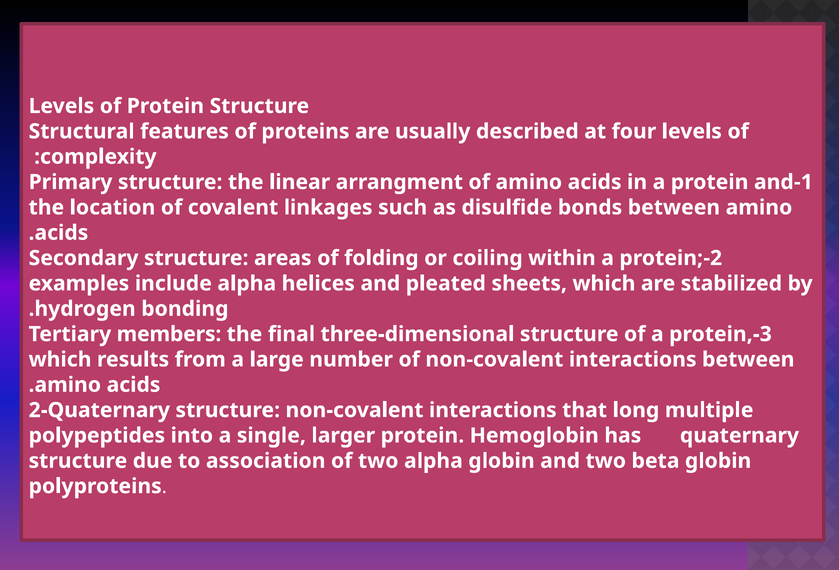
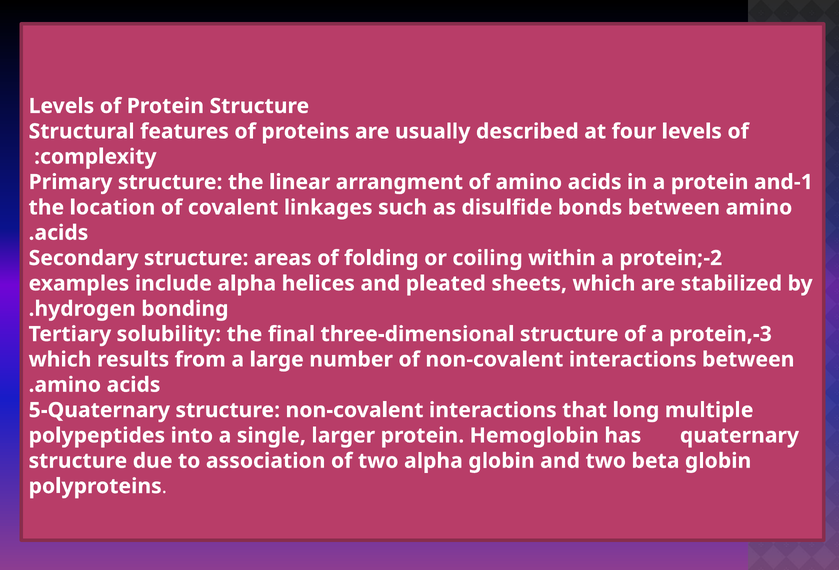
members: members -> solubility (169, 335)
2-Quaternary: 2-Quaternary -> 5-Quaternary (99, 411)
